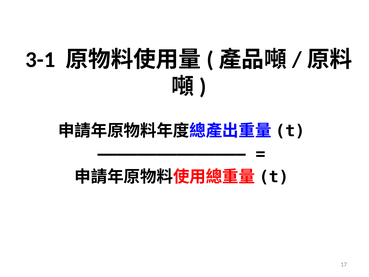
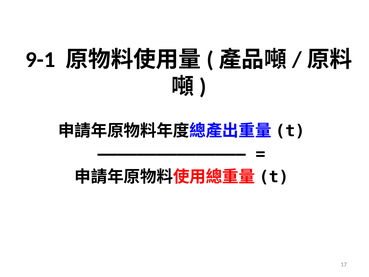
3-1: 3-1 -> 9-1 (40, 60)
